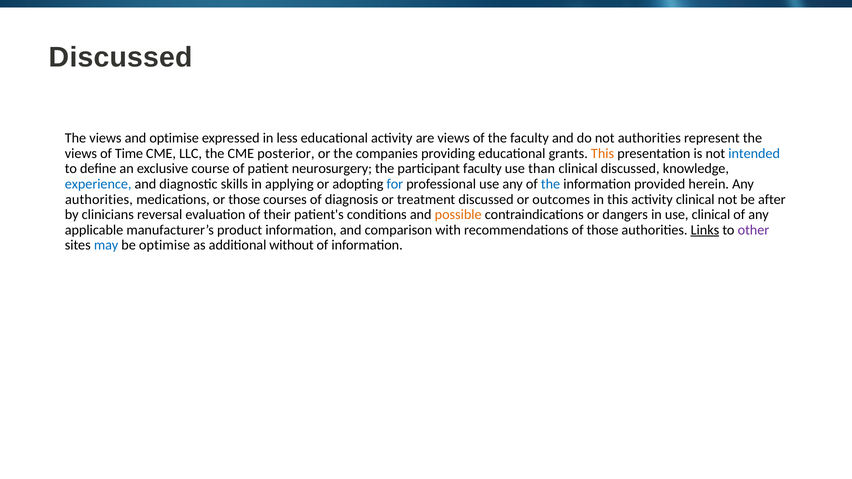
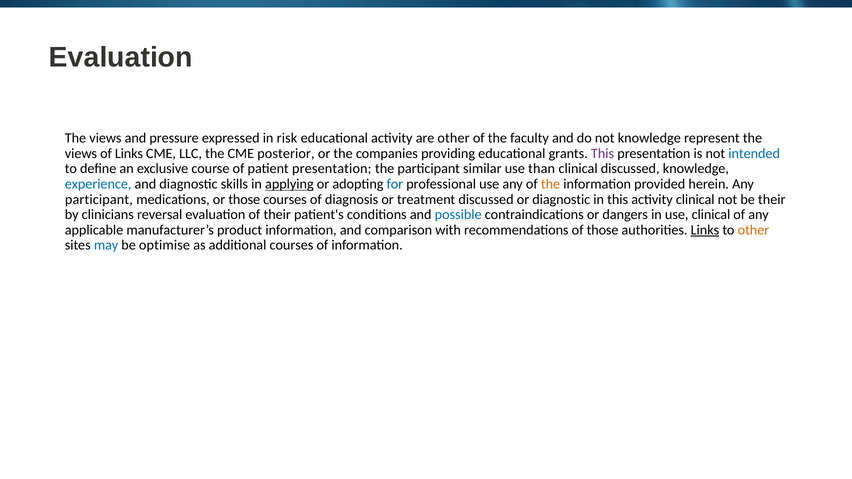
Discussed: Discussed -> Evaluation (121, 57)
and optimise: optimise -> pressure (174, 138)
less: less -> risk (287, 138)
are views: views -> other (454, 138)
not authorities: authorities -> knowledge (649, 138)
of Time: Time -> Links (129, 154)
This colour: orange -> purple (603, 154)
patient neurosurgery: neurosurgery -> presentation (332, 169)
participant faculty: faculty -> similar (482, 169)
applying underline: none -> present (289, 184)
the colour: blue -> orange (551, 184)
authorities: authorities -> participant (99, 199)
or outcomes: outcomes -> diagnostic (561, 199)
be after: after -> their (772, 199)
possible colour: orange -> blue (458, 215)
other colour: purple -> orange (753, 230)
additional without: without -> courses (291, 245)
